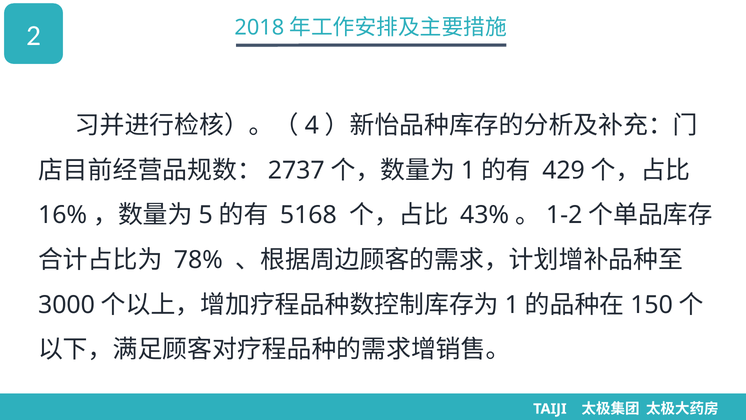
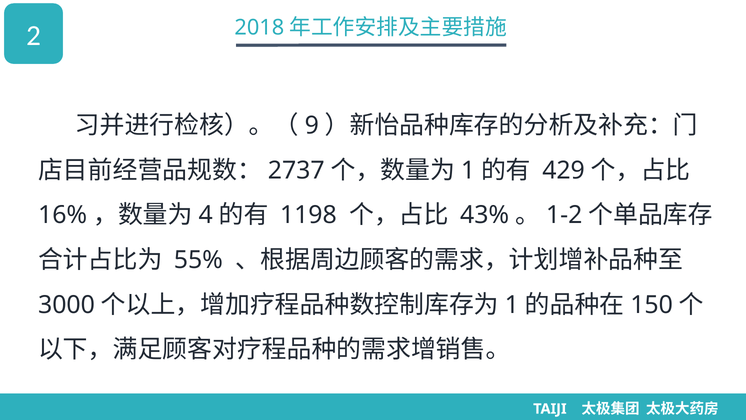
4: 4 -> 9 (312, 126)
5: 5 -> 4 (206, 215)
5168: 5168 -> 1198 (308, 215)
78%: 78% -> 55% (198, 260)
